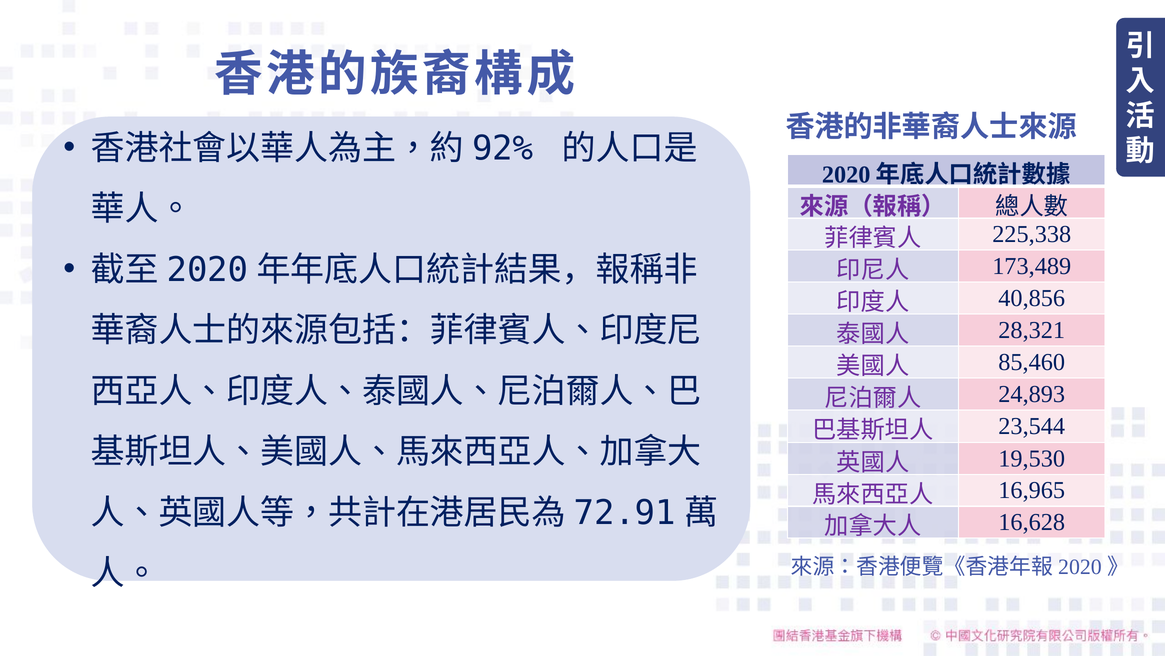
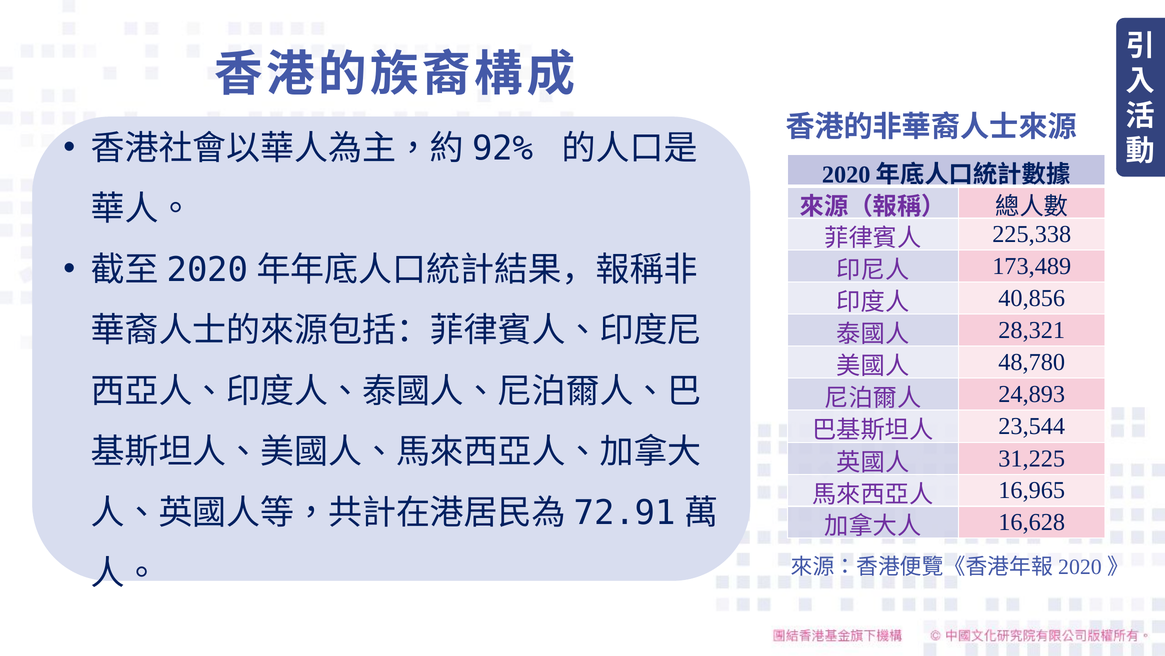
85,460: 85,460 -> 48,780 (1032, 362)
19,530: 19,530 -> 31,225 (1032, 458)
